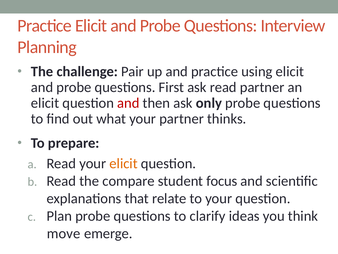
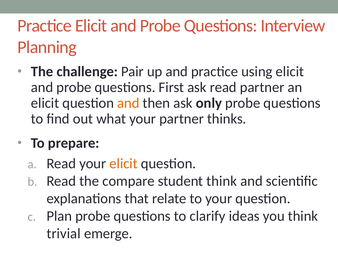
and colour: red -> orange (128, 103)
student focus: focus -> think (222, 181)
move: move -> trivial (64, 233)
